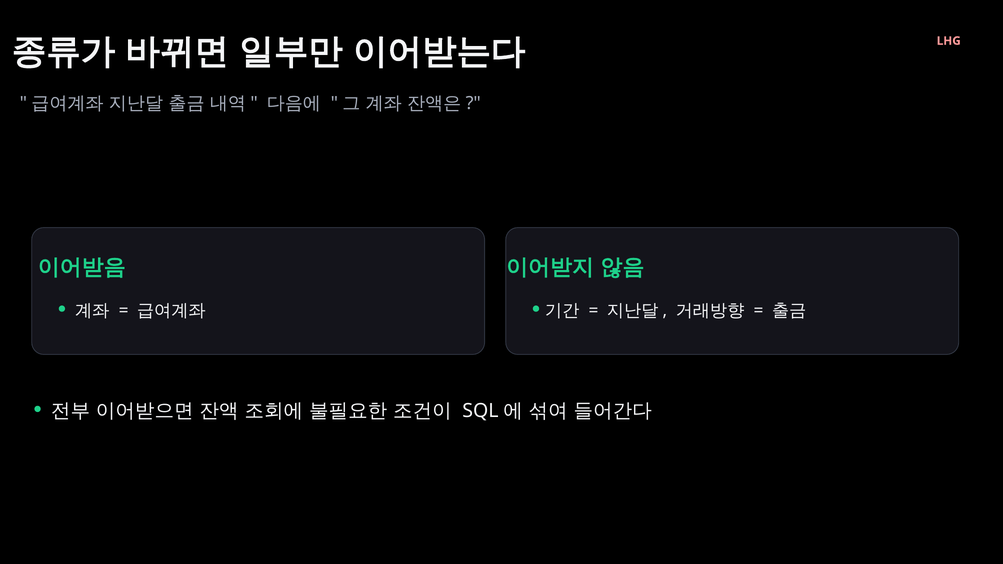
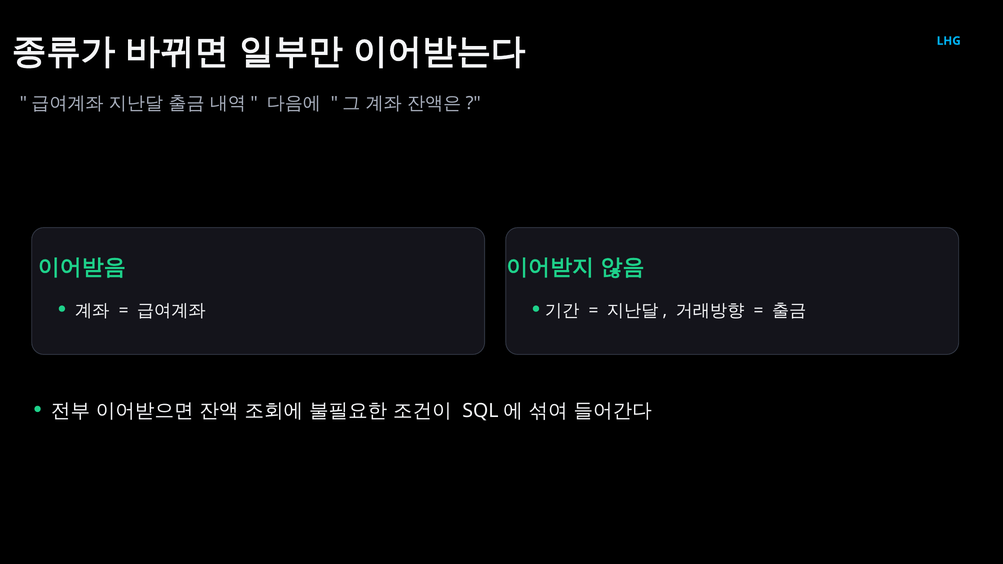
LHG colour: pink -> light blue (949, 41)
